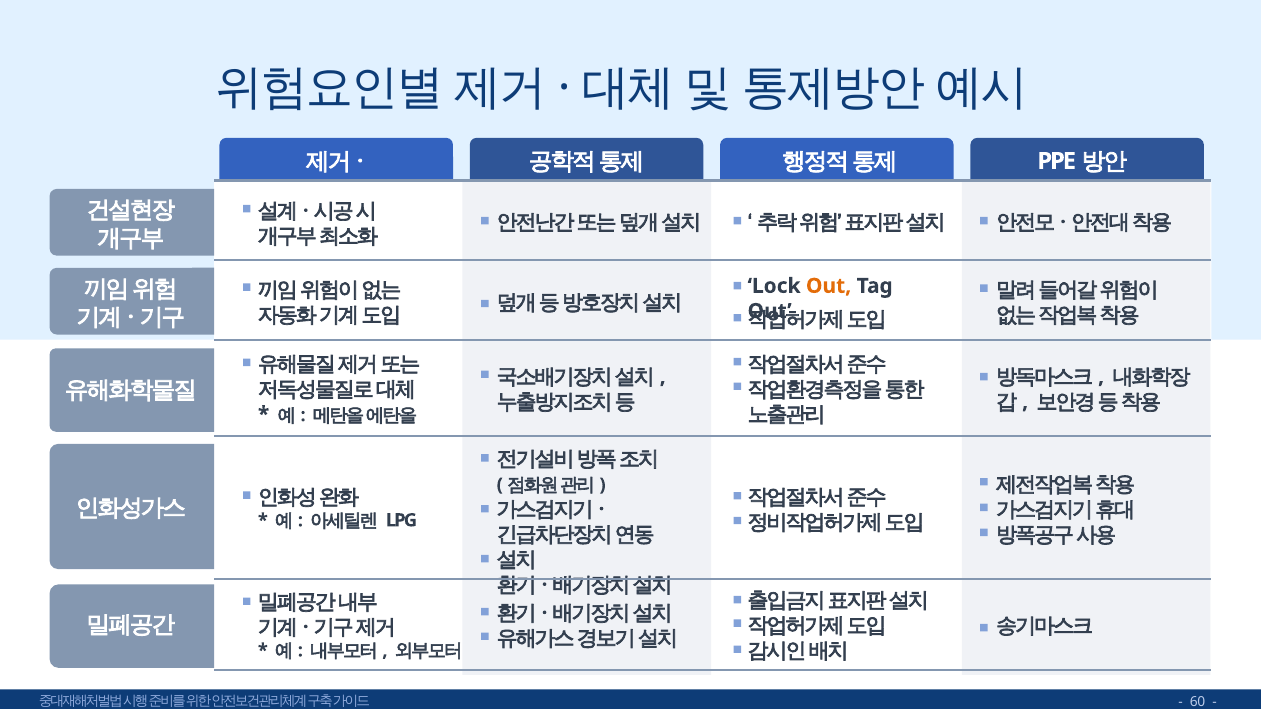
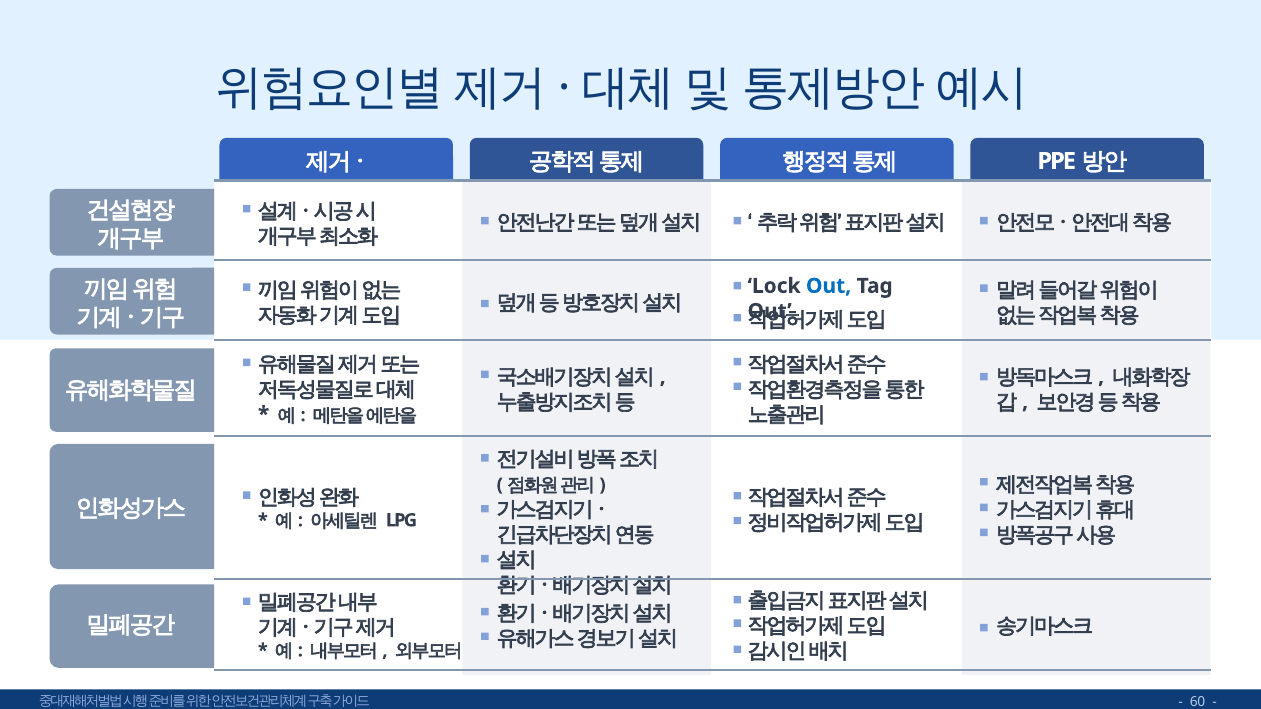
Out colour: orange -> blue (829, 286)
